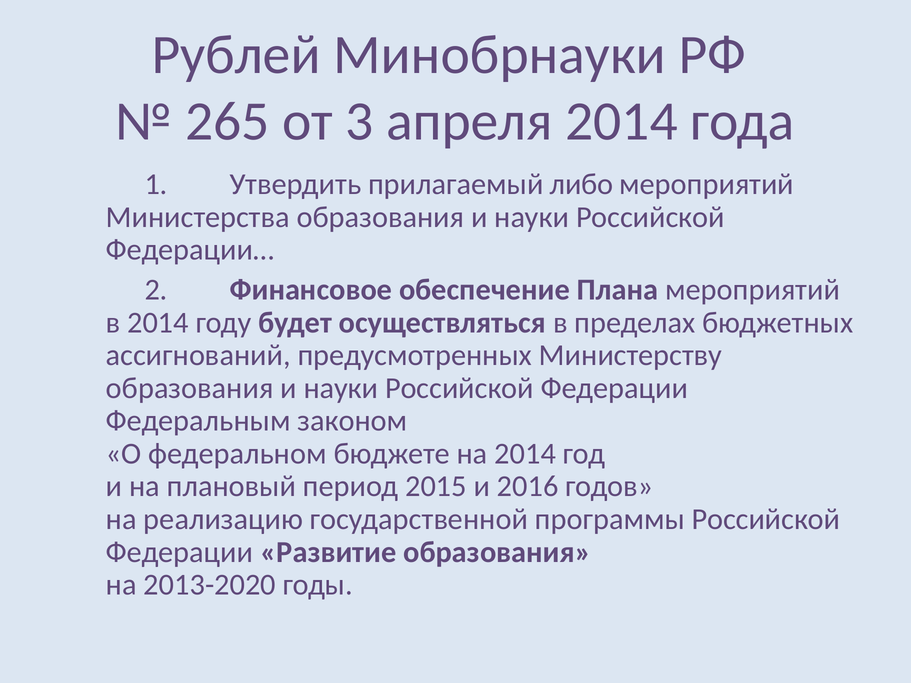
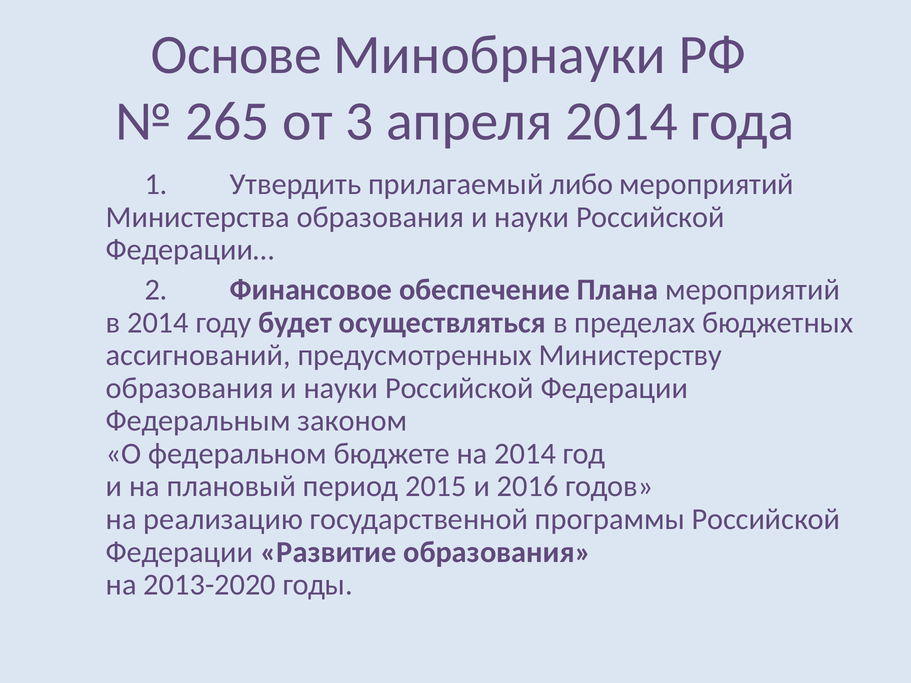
Рублей: Рублей -> Основе (236, 55)
